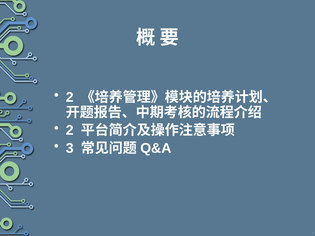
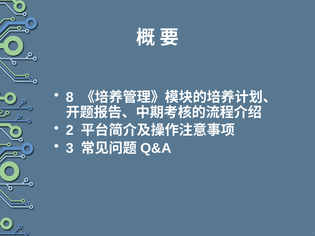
2: 2 -> 8 (70, 97)
